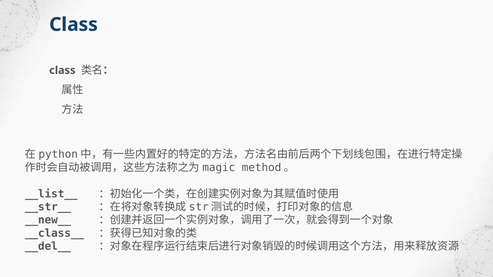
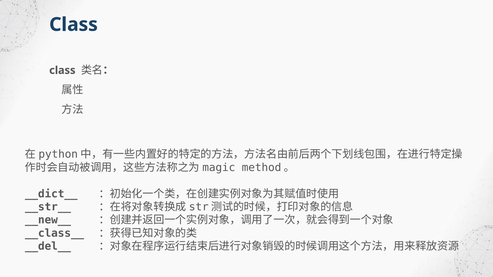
__list__: __list__ -> __dict__ (51, 194)
